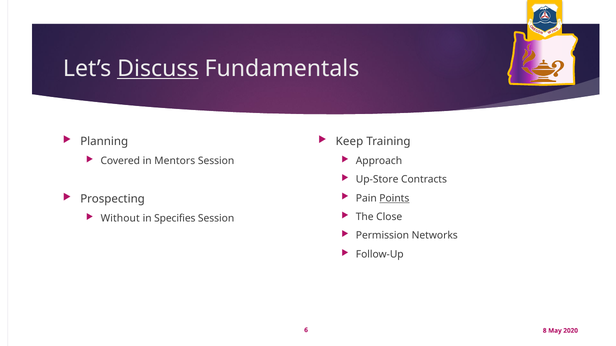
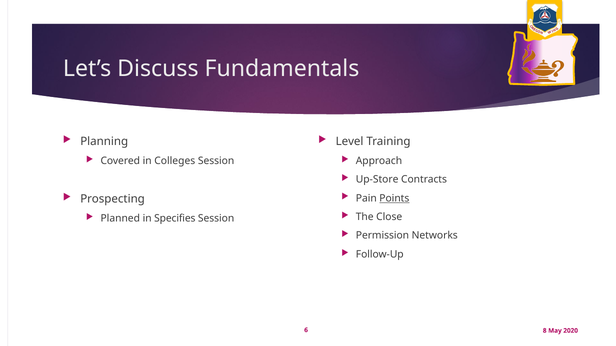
Discuss underline: present -> none (158, 69)
Keep: Keep -> Level (350, 142)
Mentors: Mentors -> Colleges (175, 161)
Without: Without -> Planned (120, 219)
